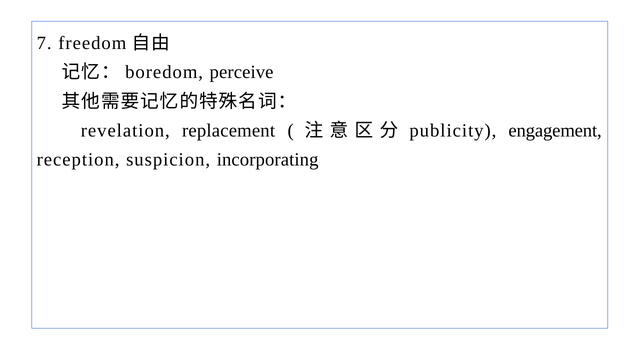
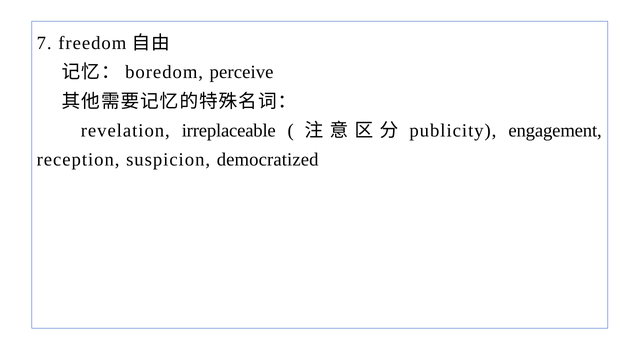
replacement: replacement -> irreplaceable (229, 130)
incorporating: incorporating -> democratized (268, 160)
